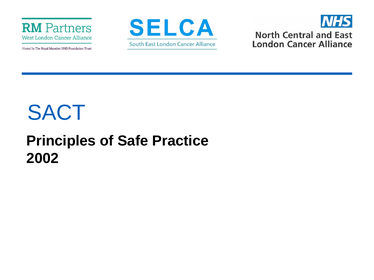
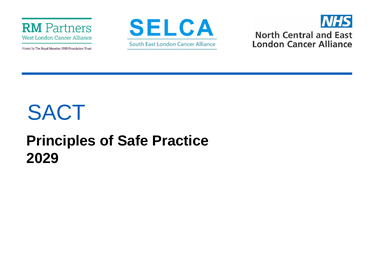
2002: 2002 -> 2029 (43, 159)
